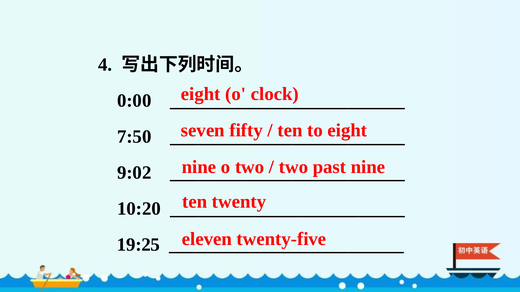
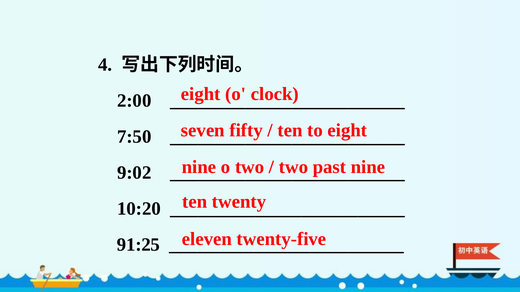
0:00: 0:00 -> 2:00 (134, 101)
19:25: 19:25 -> 91:25 (138, 245)
